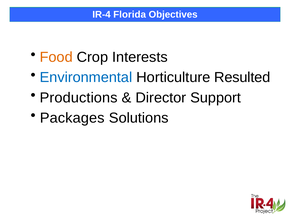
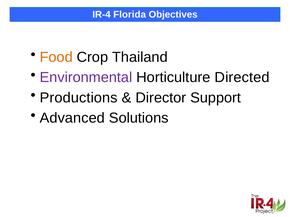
Interests: Interests -> Thailand (140, 57)
Environmental colour: blue -> purple (86, 78)
Resulted: Resulted -> Directed (242, 78)
Packages: Packages -> Advanced (72, 118)
